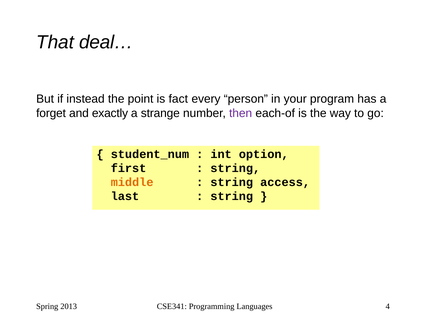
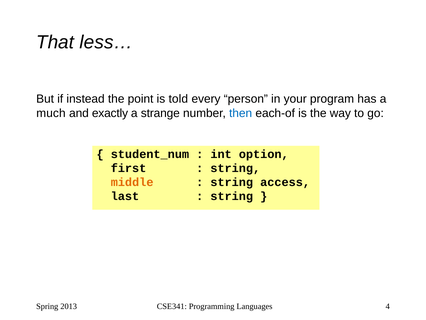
deal…: deal… -> less… (106, 42)
fact: fact -> told (178, 99)
forget: forget -> much (51, 113)
then colour: purple -> blue (241, 113)
